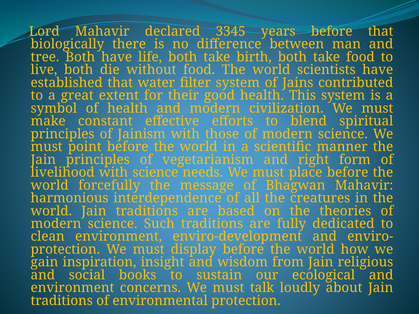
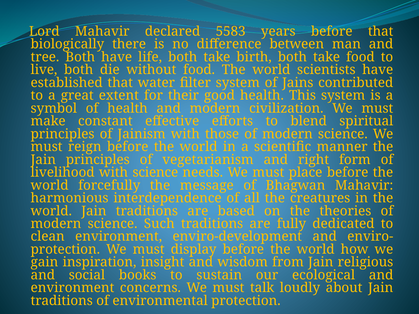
3345: 3345 -> 5583 (231, 31)
point: point -> reign (85, 147)
